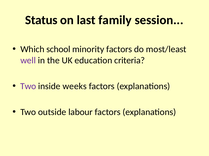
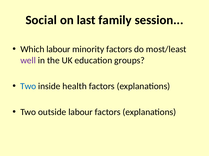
Status: Status -> Social (41, 20)
Which school: school -> labour (58, 49)
criteria: criteria -> groups (130, 61)
Two colour: purple -> blue (28, 87)
weeks: weeks -> health (75, 87)
